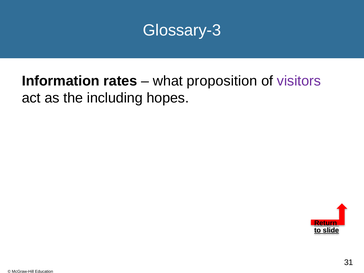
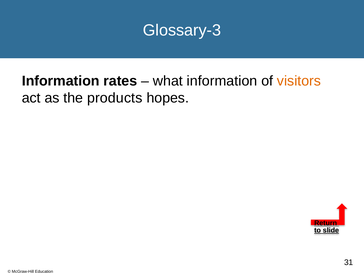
what proposition: proposition -> information (222, 81)
visitors colour: purple -> orange (299, 81)
including: including -> products (115, 98)
